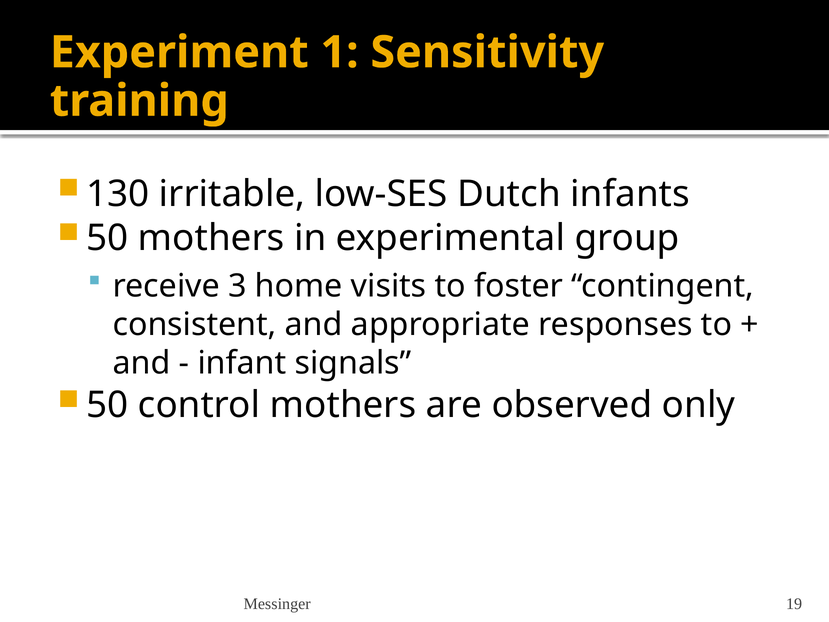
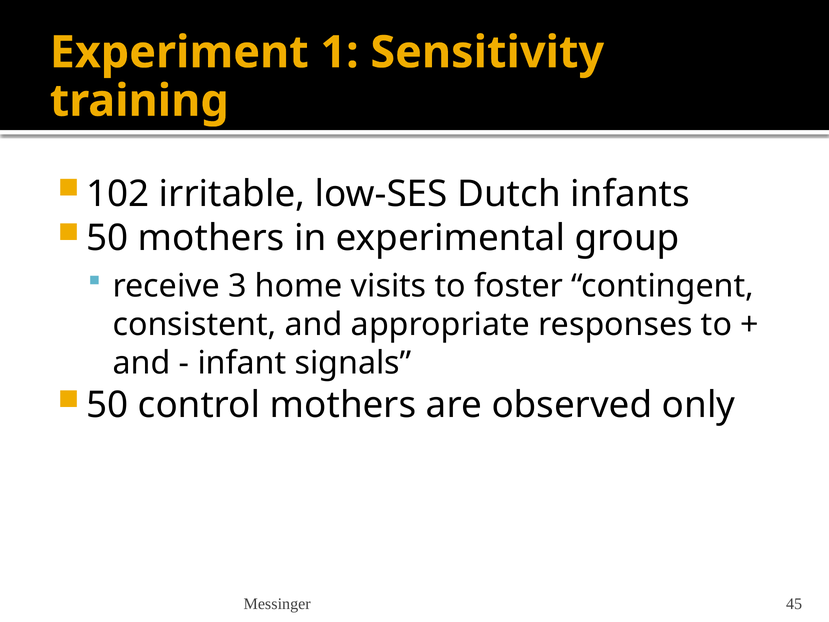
130: 130 -> 102 (118, 194)
19: 19 -> 45 (794, 604)
